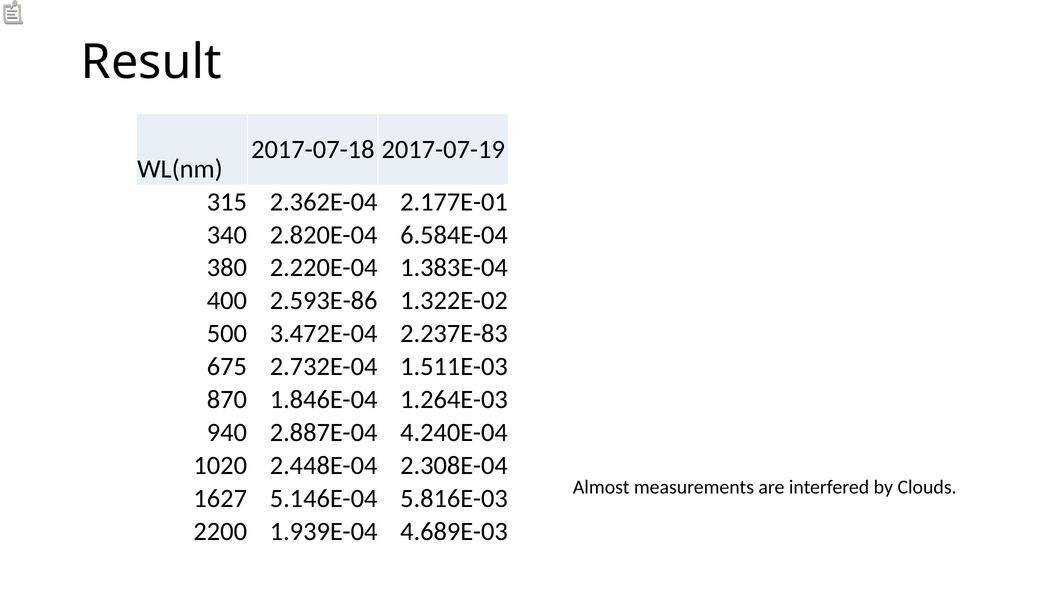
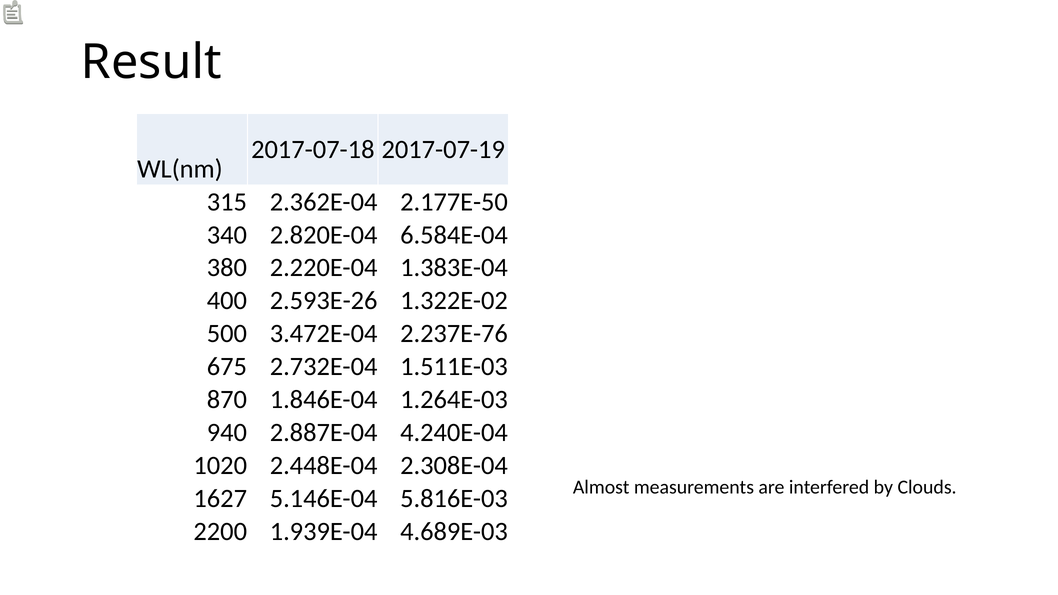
2.177E-01: 2.177E-01 -> 2.177E-50 (454, 202)
2.593E-86: 2.593E-86 -> 2.593E-26 (324, 301)
2.237E-83: 2.237E-83 -> 2.237E-76 (454, 334)
